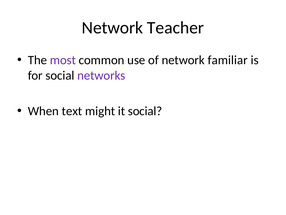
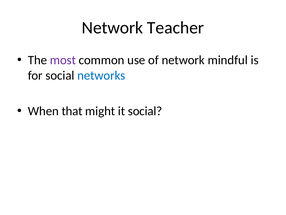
familiar: familiar -> mindful (228, 60)
networks colour: purple -> blue (101, 75)
text: text -> that (72, 111)
